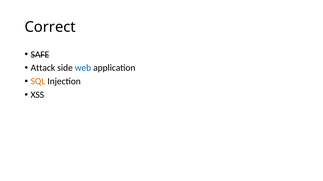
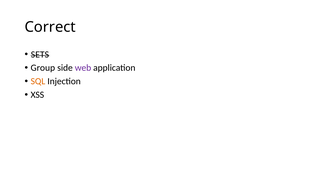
SAFE: SAFE -> SETS (40, 55)
Attack: Attack -> Group (43, 68)
web colour: blue -> purple (83, 68)
